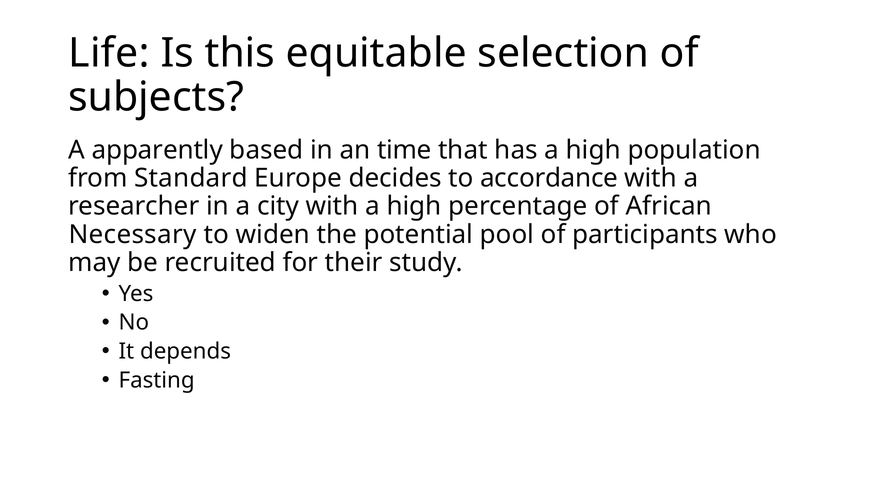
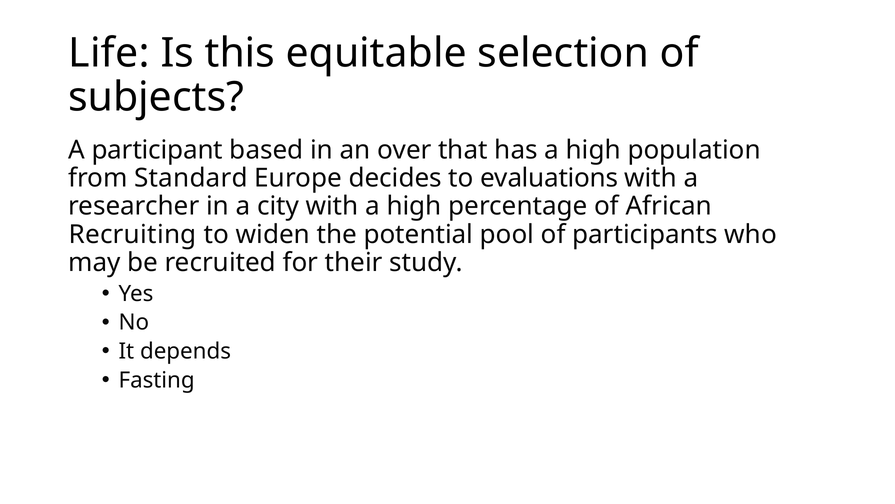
apparently: apparently -> participant (157, 150)
time: time -> over (404, 150)
accordance: accordance -> evaluations (549, 178)
Necessary: Necessary -> Recruiting (133, 234)
